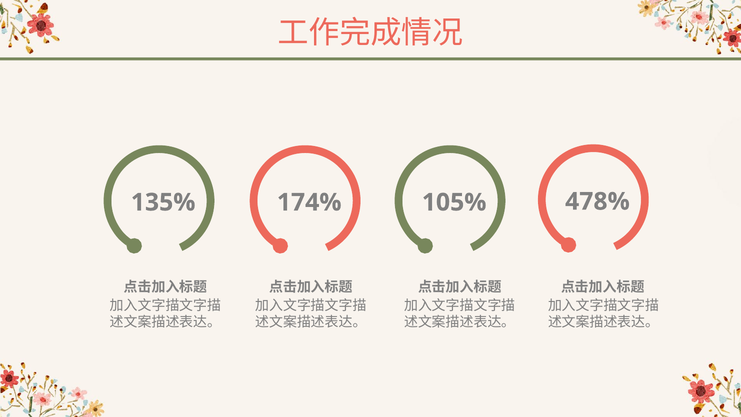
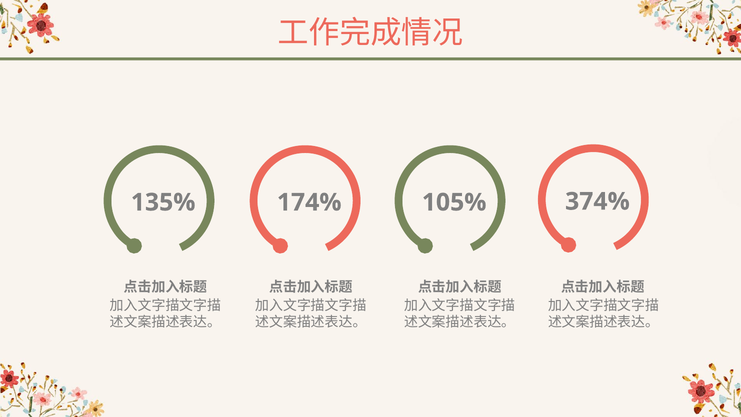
478%: 478% -> 374% (597, 202)
